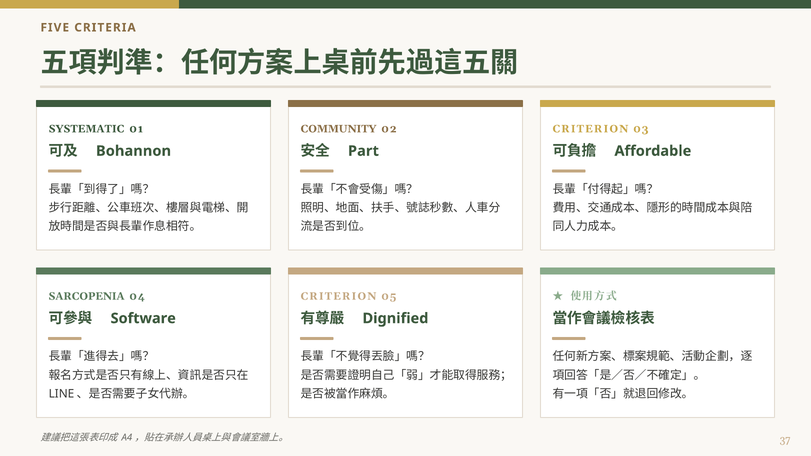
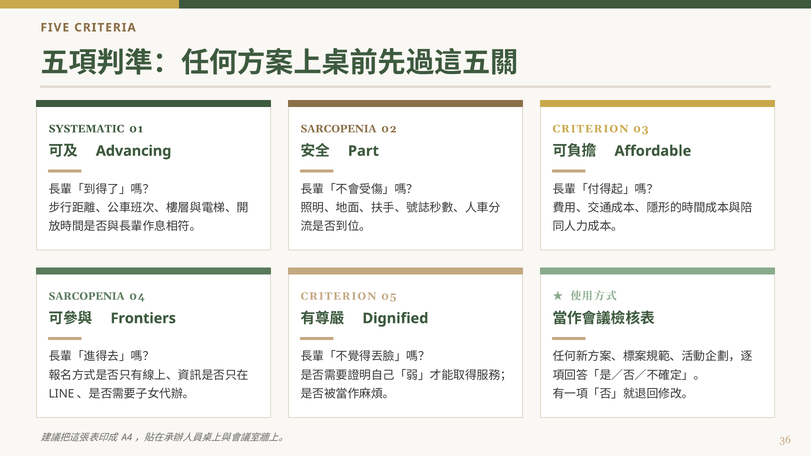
COMMUNITY: COMMUNITY -> SARCOPENIA (338, 129)
Bohannon: Bohannon -> Advancing (134, 151)
Software: Software -> Frontiers (143, 319)
37: 37 -> 36 (785, 440)
